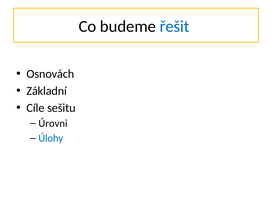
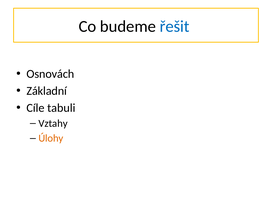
sešitu: sešitu -> tabuli (61, 108)
Úrovni: Úrovni -> Vztahy (53, 123)
Úlohy colour: blue -> orange (51, 138)
